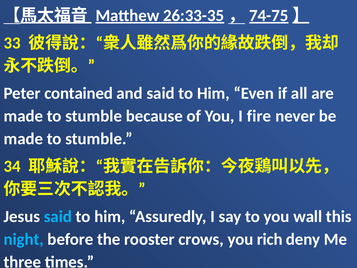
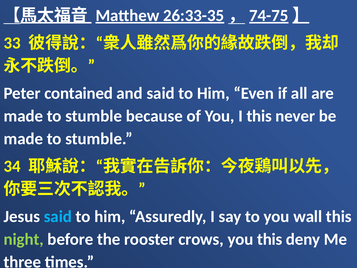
I fire: fire -> this (259, 116)
night colour: light blue -> light green (24, 239)
you rich: rich -> this (270, 239)
